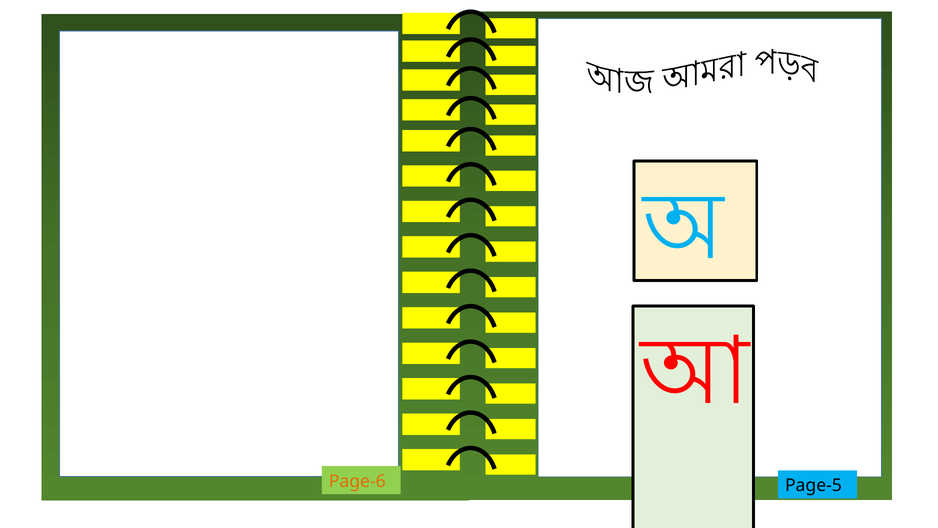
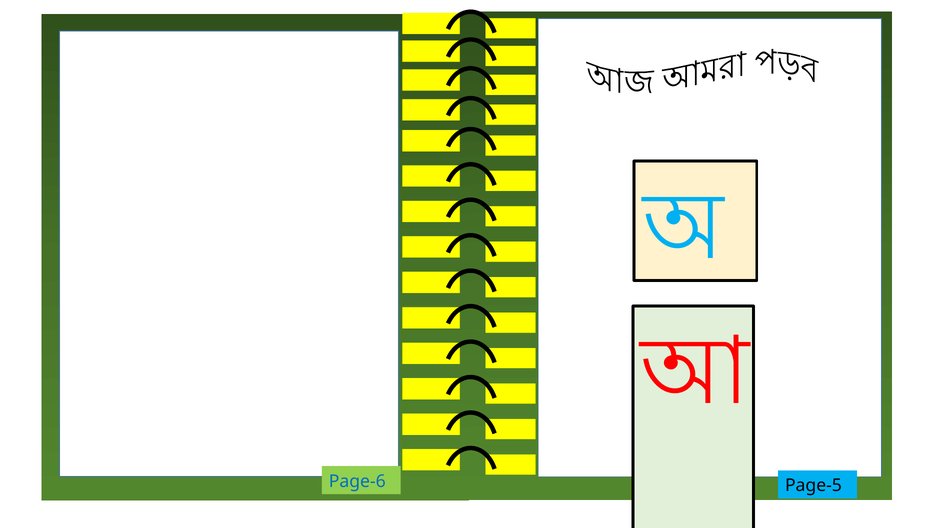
Page-6 colour: orange -> blue (357, 481)
